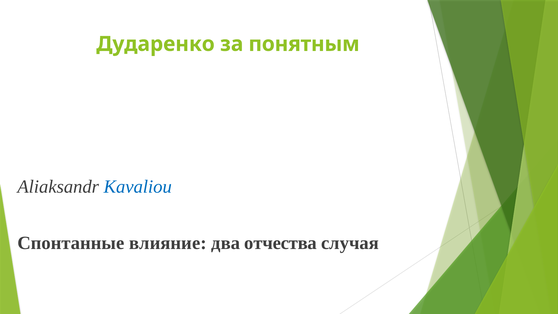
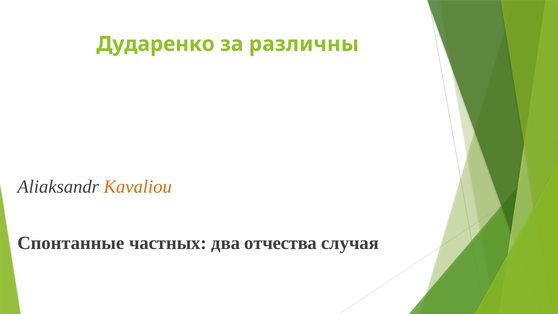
понятным: понятным -> различны (304, 44)
Kavaliou colour: blue -> orange (138, 186)
влияние: влияние -> частных (168, 243)
